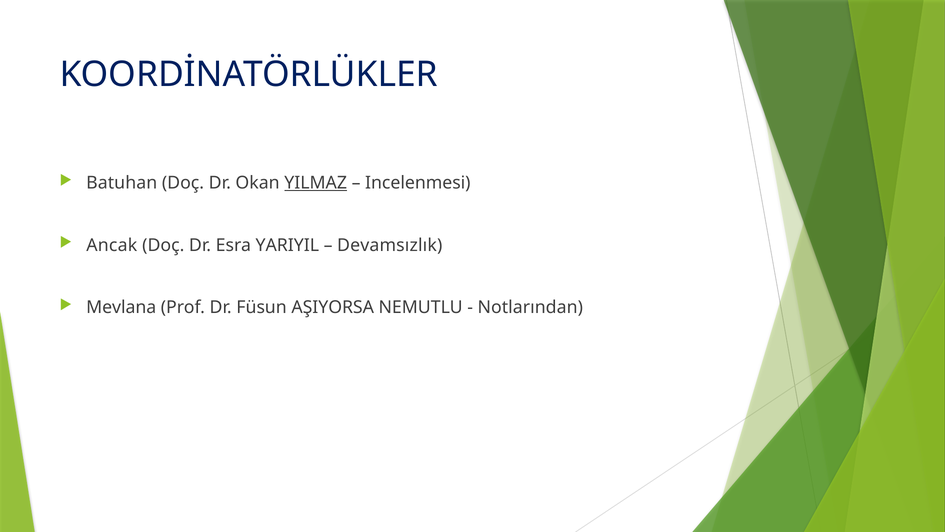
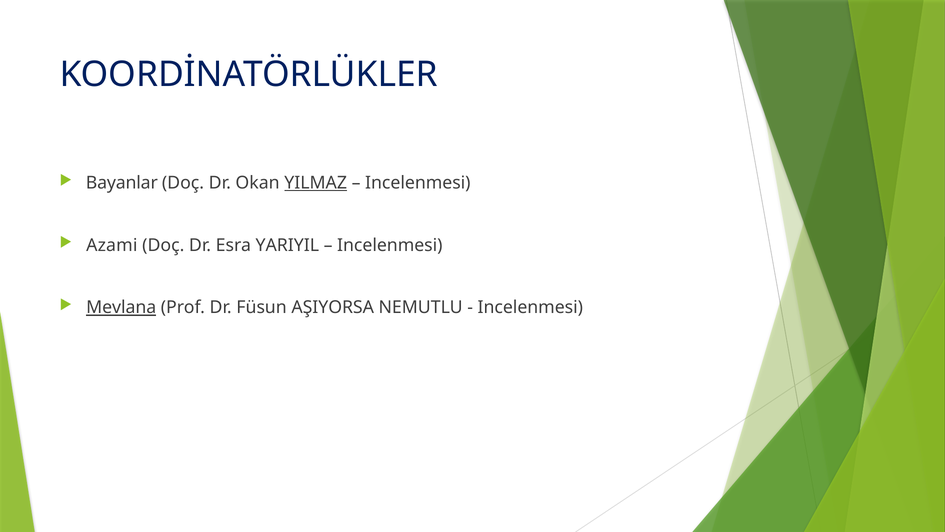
Batuhan: Batuhan -> Bayanlar (122, 183)
Ancak: Ancak -> Azami (112, 245)
Devamsızlık: Devamsızlık -> Incelenmesi (390, 245)
Mevlana underline: none -> present (121, 307)
Notlarından: Notlarından -> Incelenmesi (530, 307)
